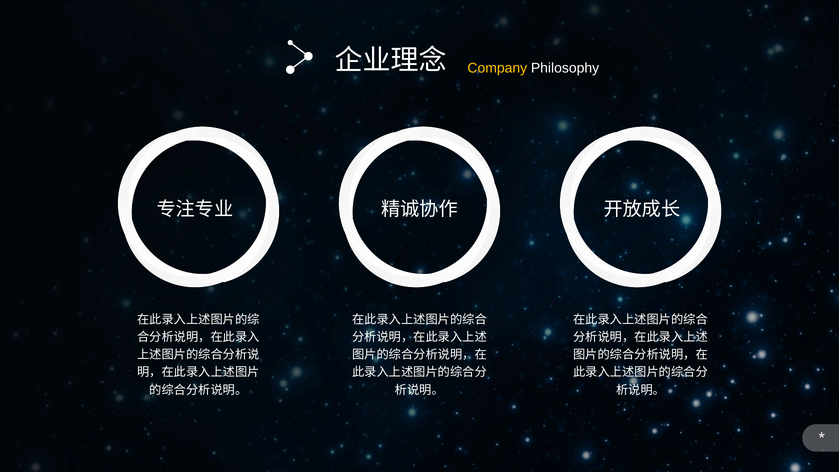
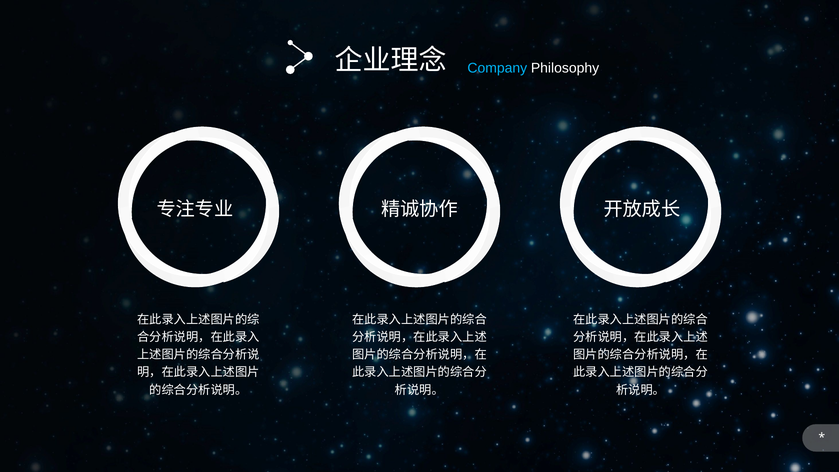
Company colour: yellow -> light blue (497, 68)
